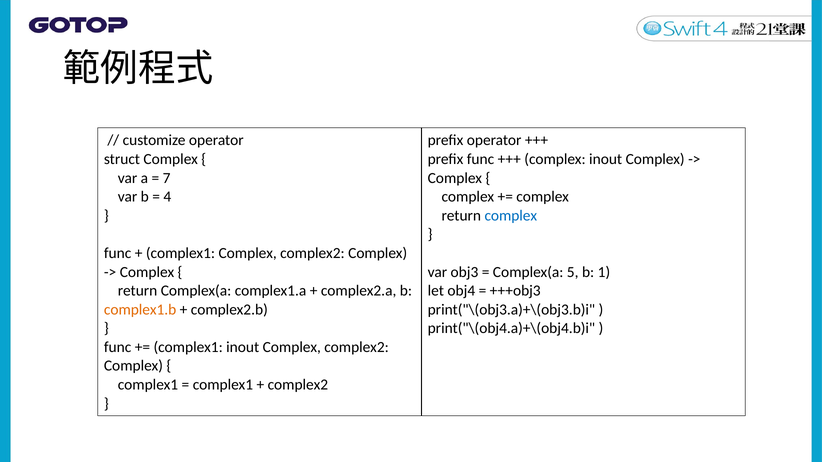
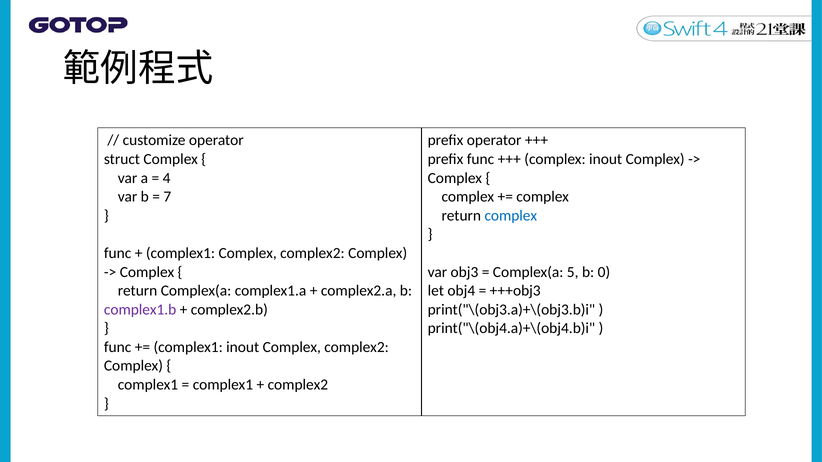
7: 7 -> 4 (167, 178)
4: 4 -> 7 (167, 197)
1: 1 -> 0 (604, 272)
complex1.b colour: orange -> purple (140, 310)
